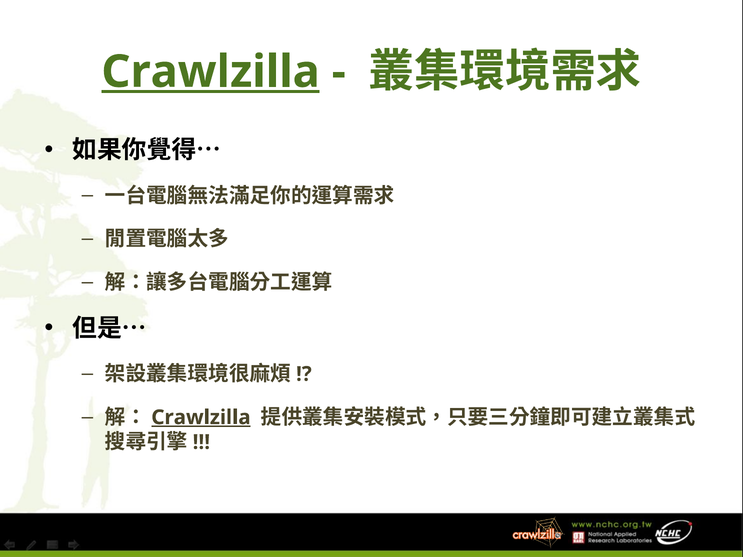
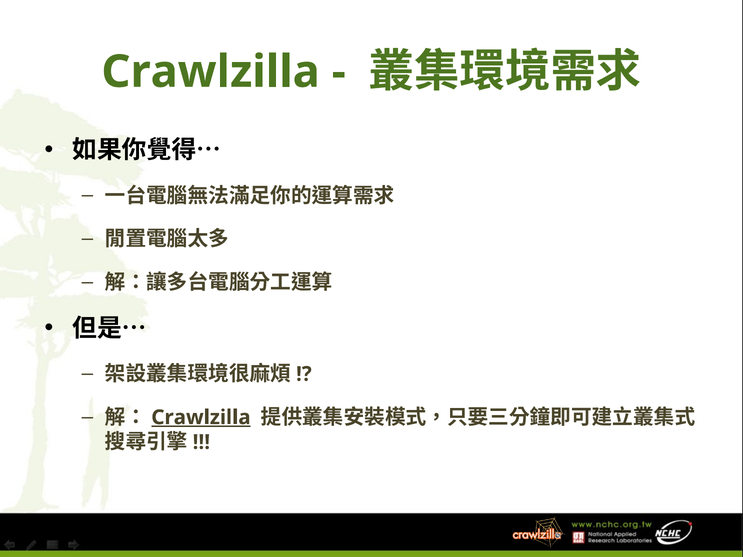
Crawlzilla underline: present -> none (211, 72)
